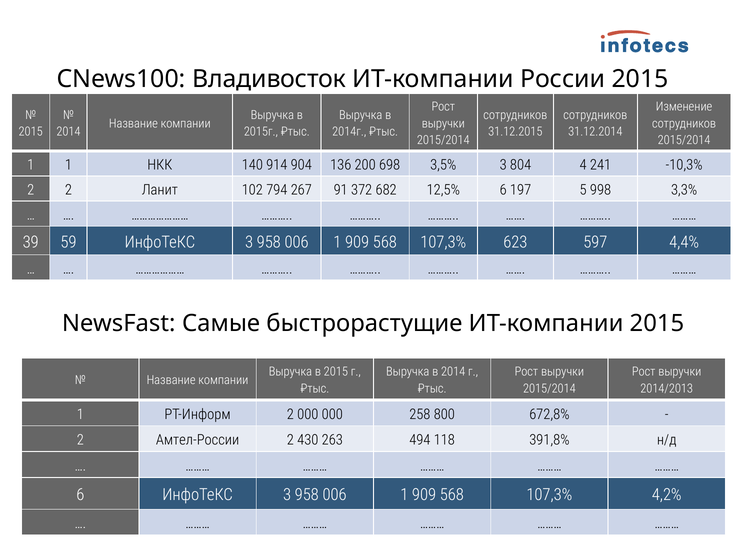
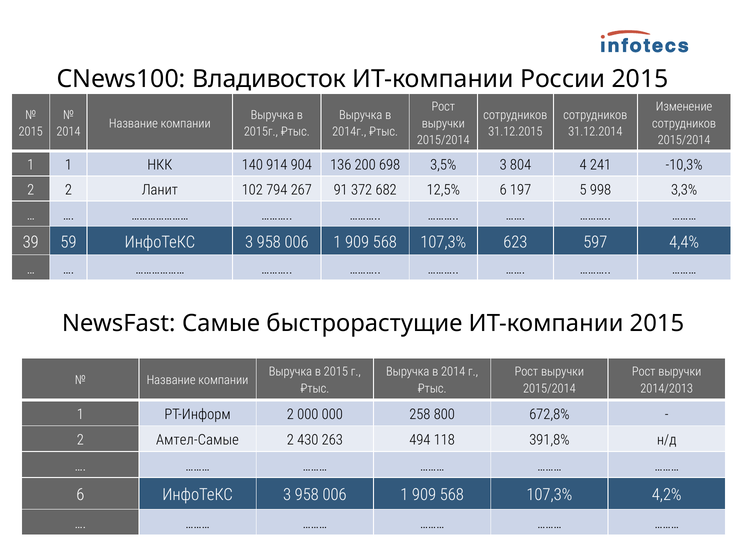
Амтел-России: Амтел-России -> Амтел-Самые (197, 440)
